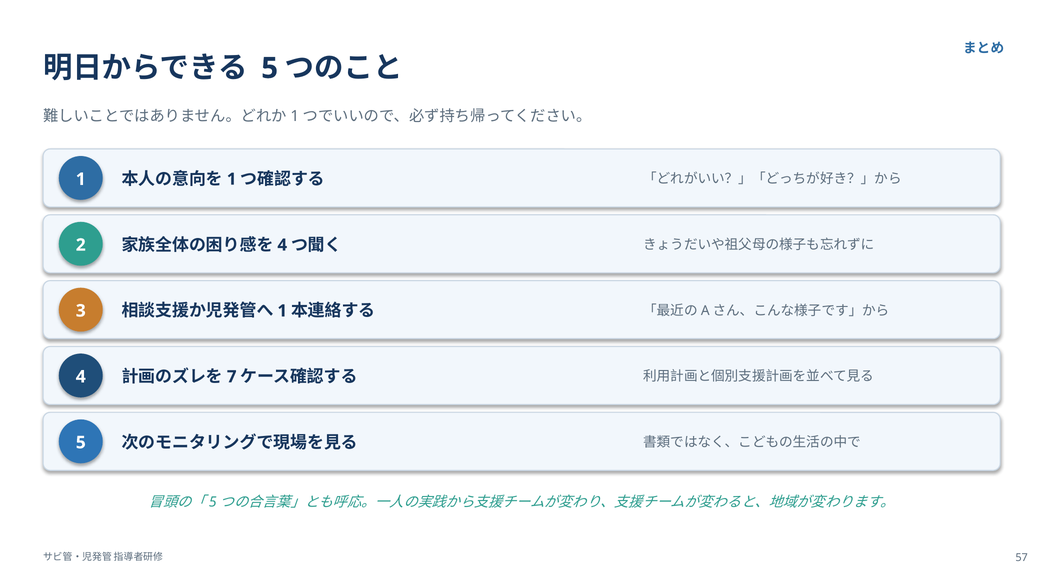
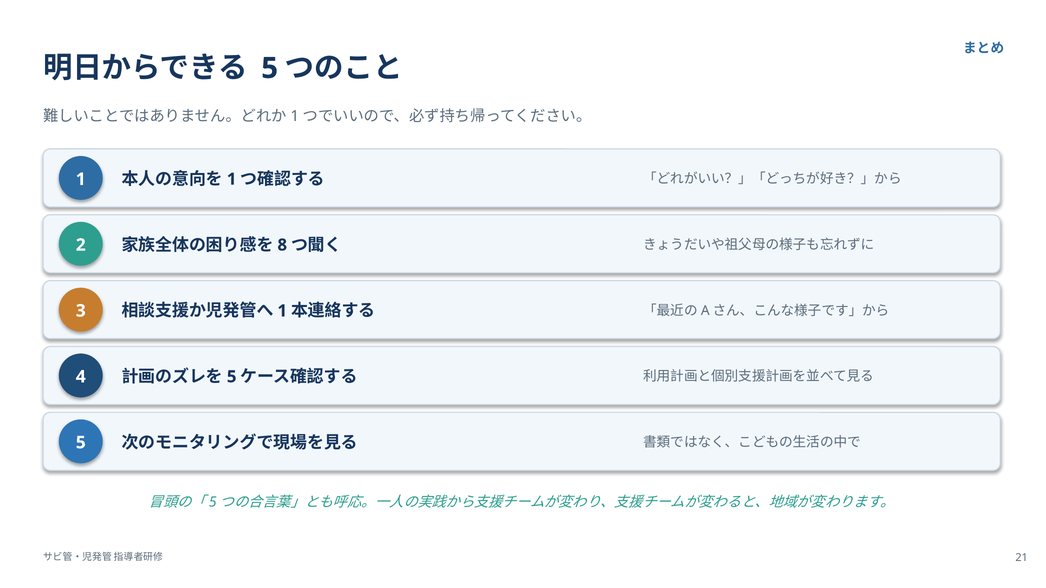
4: 4 -> 8 (282, 245)
7: 7 -> 5 (232, 377)
57: 57 -> 21 (1022, 558)
